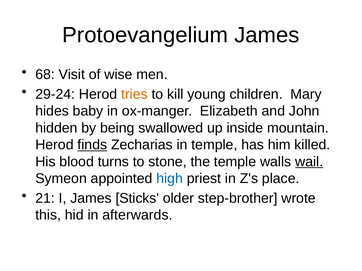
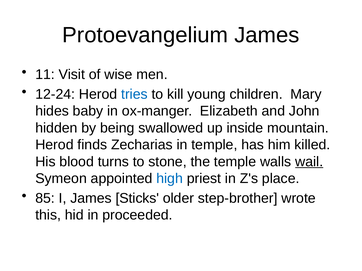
68: 68 -> 11 (45, 75)
29-24: 29-24 -> 12-24 (55, 94)
tries colour: orange -> blue (134, 94)
finds underline: present -> none (92, 145)
21: 21 -> 85 (45, 199)
afterwards: afterwards -> proceeded (138, 215)
